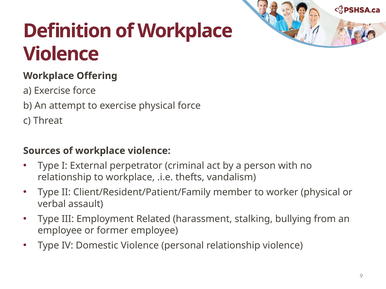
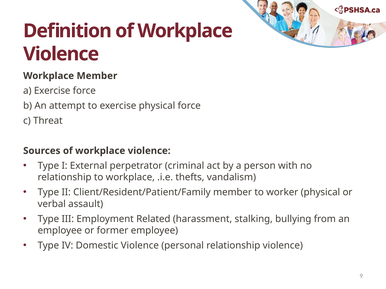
Workplace Offering: Offering -> Member (97, 76)
